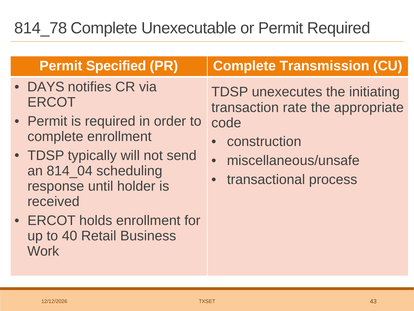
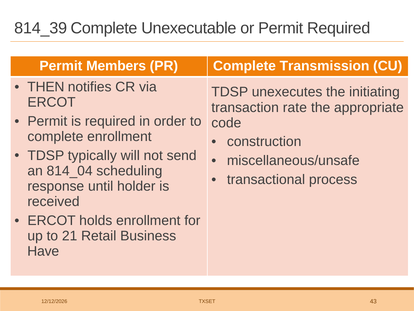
814_78: 814_78 -> 814_39 (41, 28)
Specified: Specified -> Members (116, 66)
DAYS: DAYS -> THEN (46, 87)
40: 40 -> 21 (70, 236)
Work: Work -> Have (43, 251)
